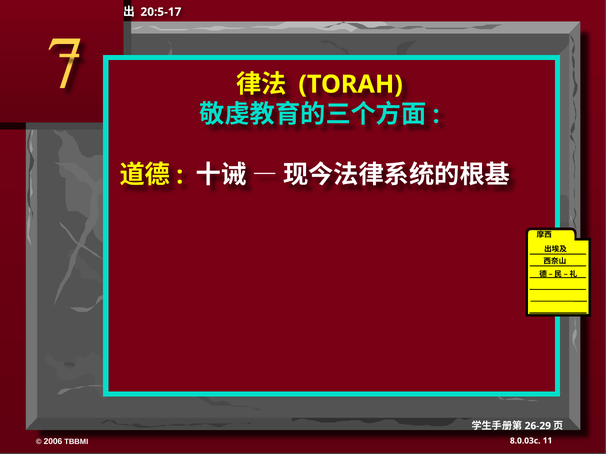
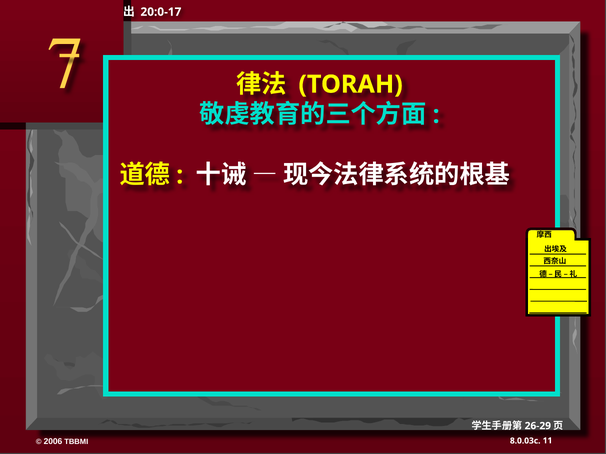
20:5-17: 20:5-17 -> 20:0-17 (161, 12)
